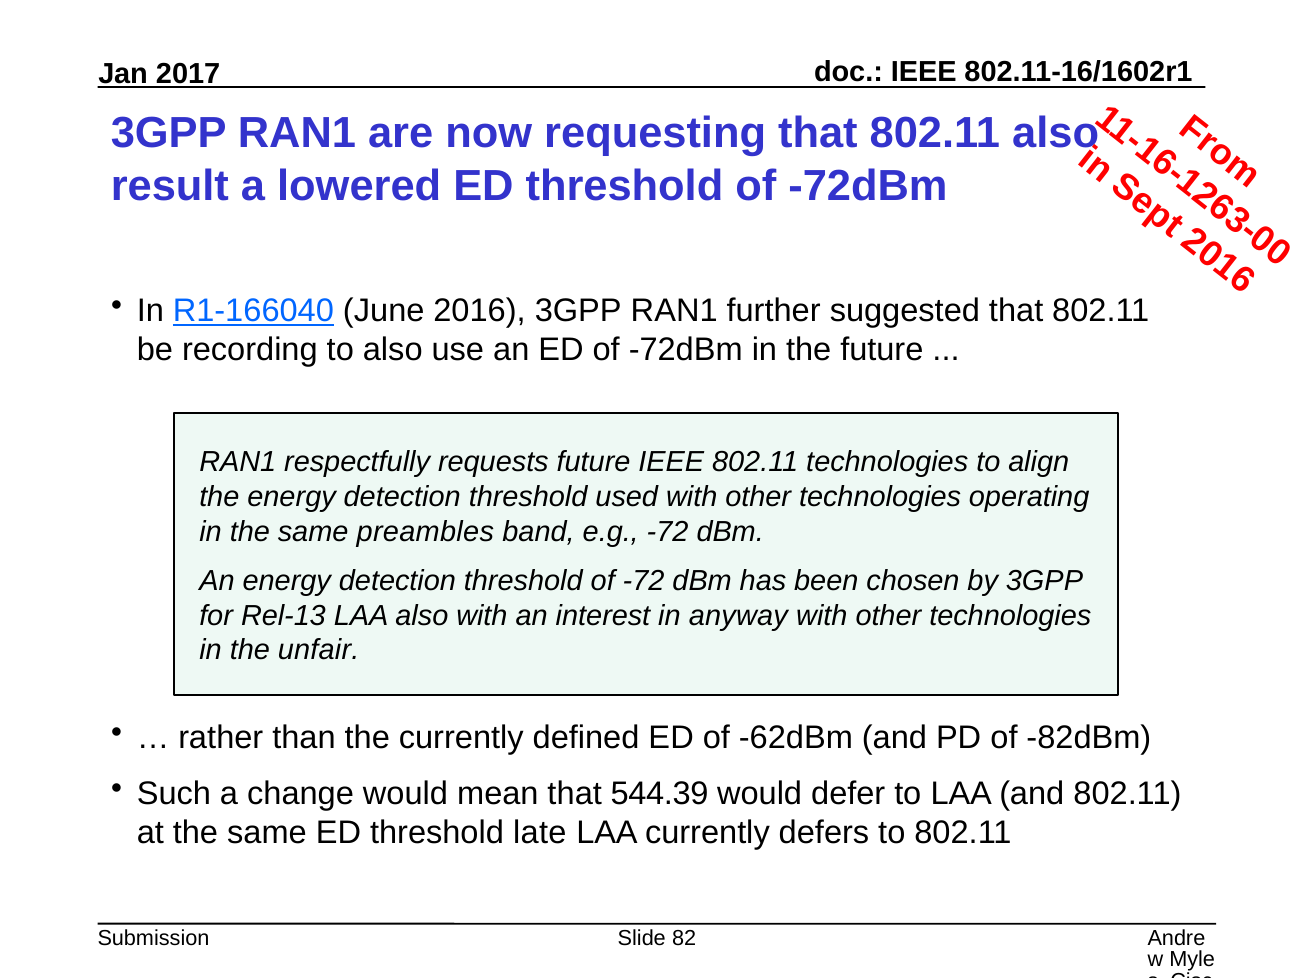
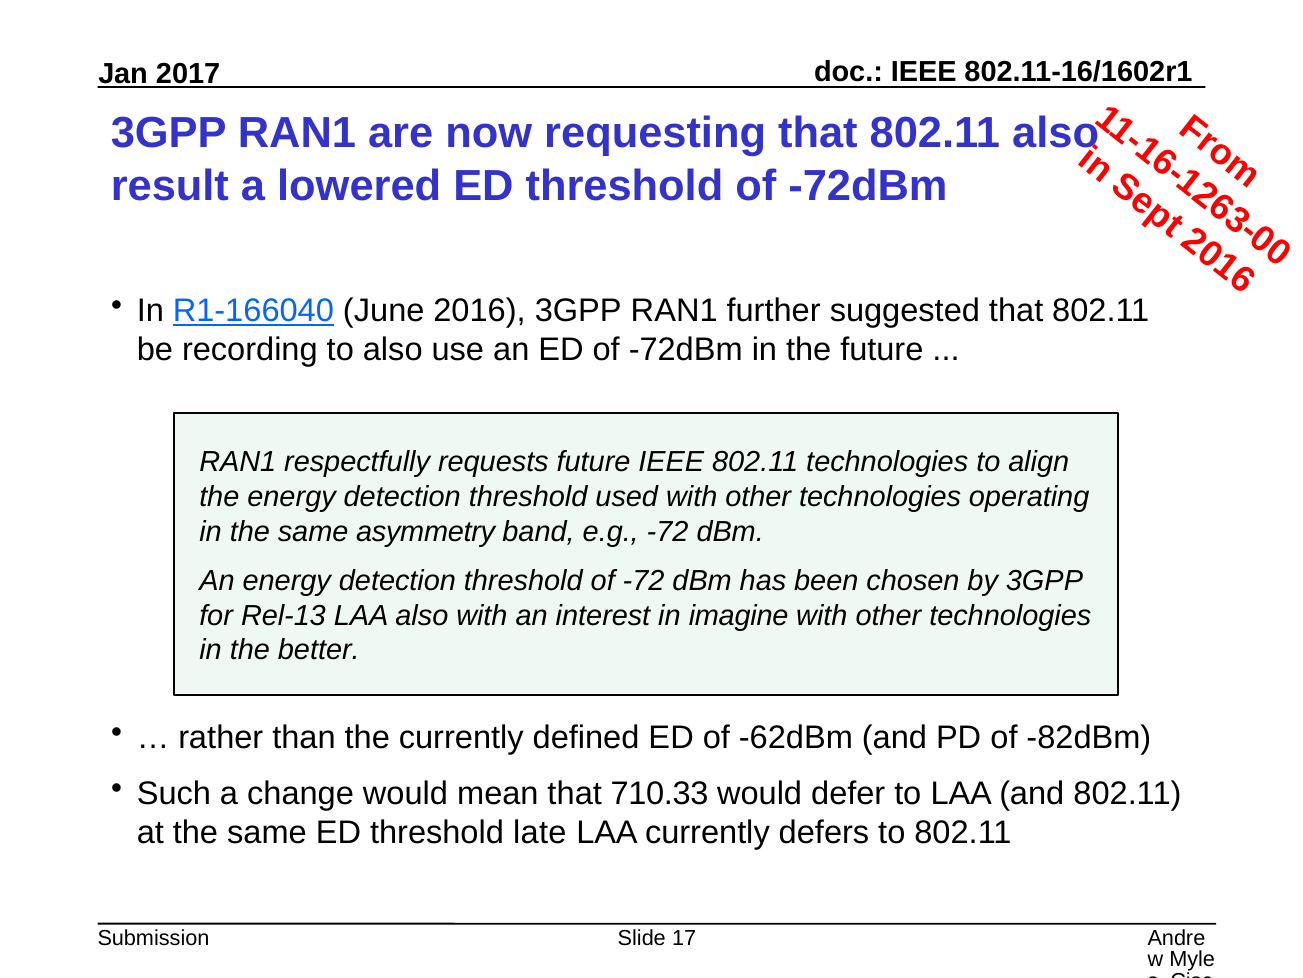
preambles: preambles -> asymmetry (426, 531)
anyway: anyway -> imagine (739, 615)
unfair: unfair -> better (319, 650)
544.39: 544.39 -> 710.33 (660, 793)
82: 82 -> 17 (684, 937)
